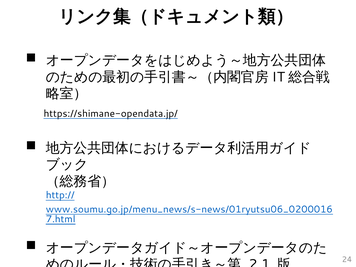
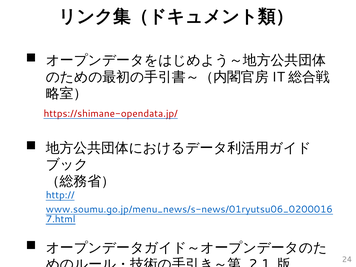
https://shimane-opendata.jp/ colour: black -> red (111, 113)
